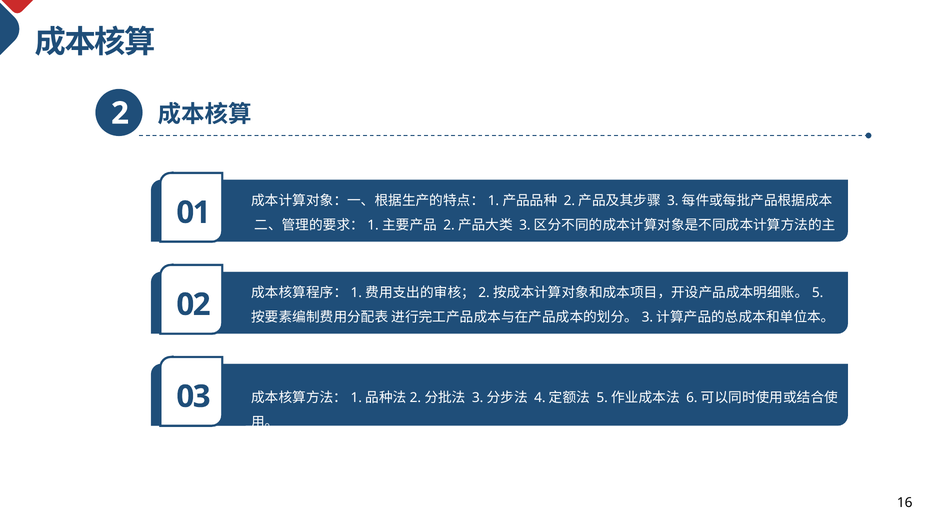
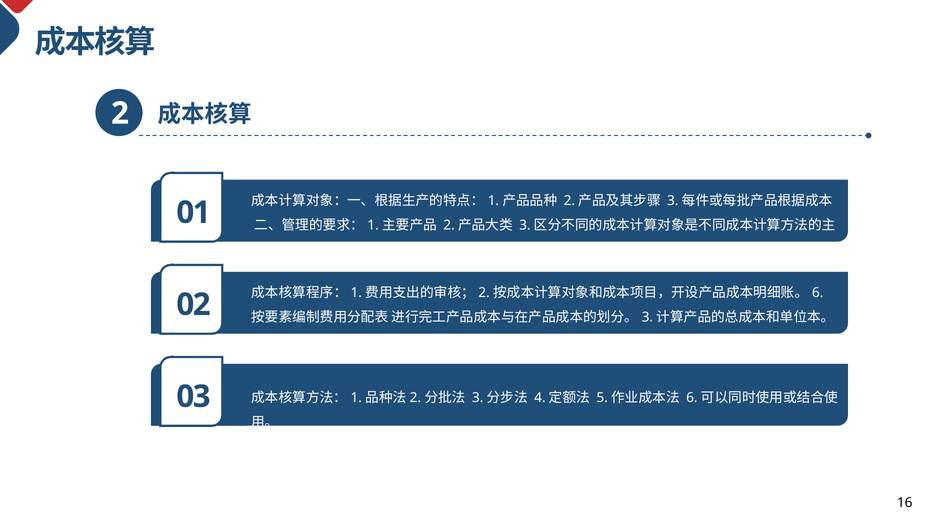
5: 5 -> 6 (818, 292)
